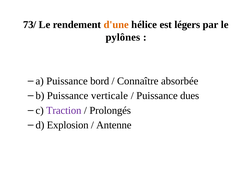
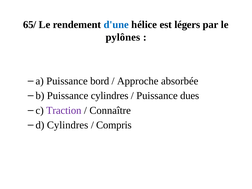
73/: 73/ -> 65/ (30, 25)
d'une colour: orange -> blue (116, 25)
Connaître: Connaître -> Approche (138, 81)
Puissance verticale: verticale -> cylindres (110, 96)
Prolongés: Prolongés -> Connaître (110, 110)
d Explosion: Explosion -> Cylindres (68, 125)
Antenne: Antenne -> Compris (114, 125)
